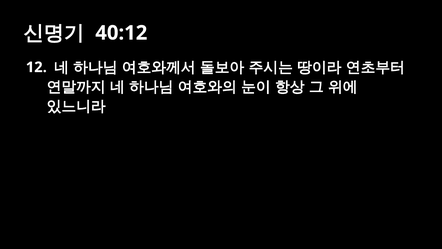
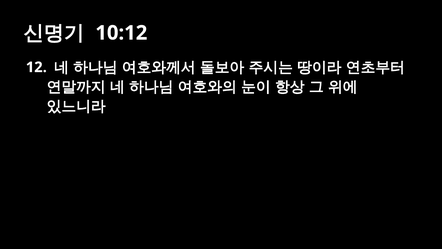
40:12: 40:12 -> 10:12 (121, 33)
